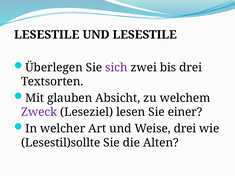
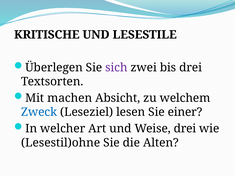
LESESTILE: LESESTILE -> KRITISCHE (47, 35)
glauben: glauben -> machen (70, 98)
Zweck colour: purple -> blue (39, 112)
Lesestil)sollte: Lesestil)sollte -> Lesestil)ohne (61, 143)
